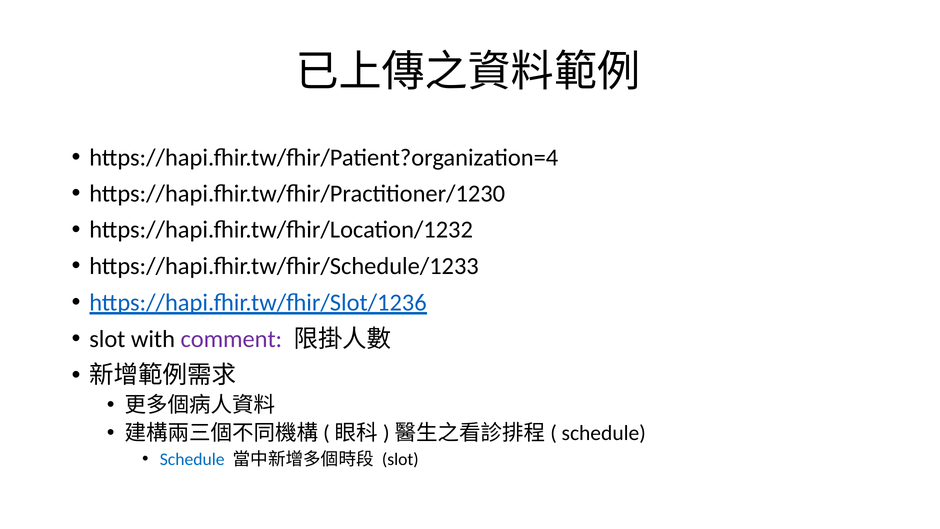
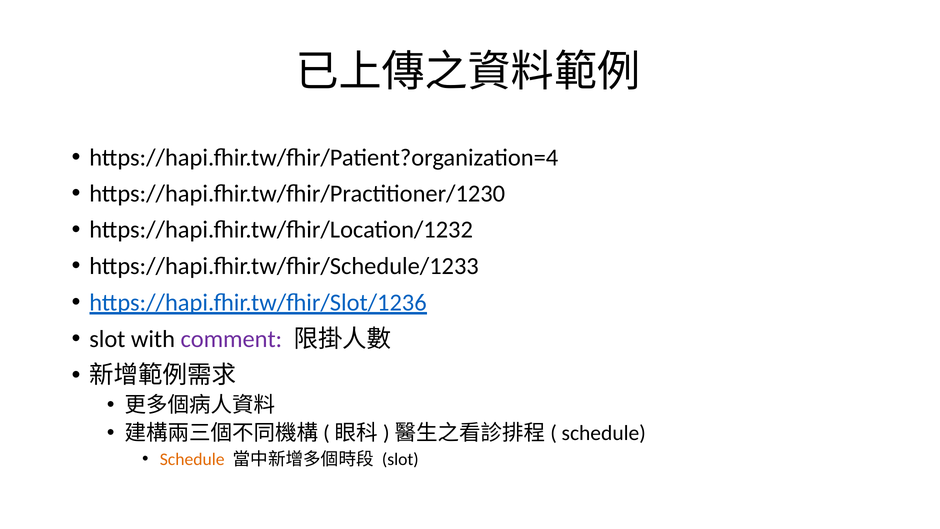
Schedule colour: blue -> orange (192, 459)
